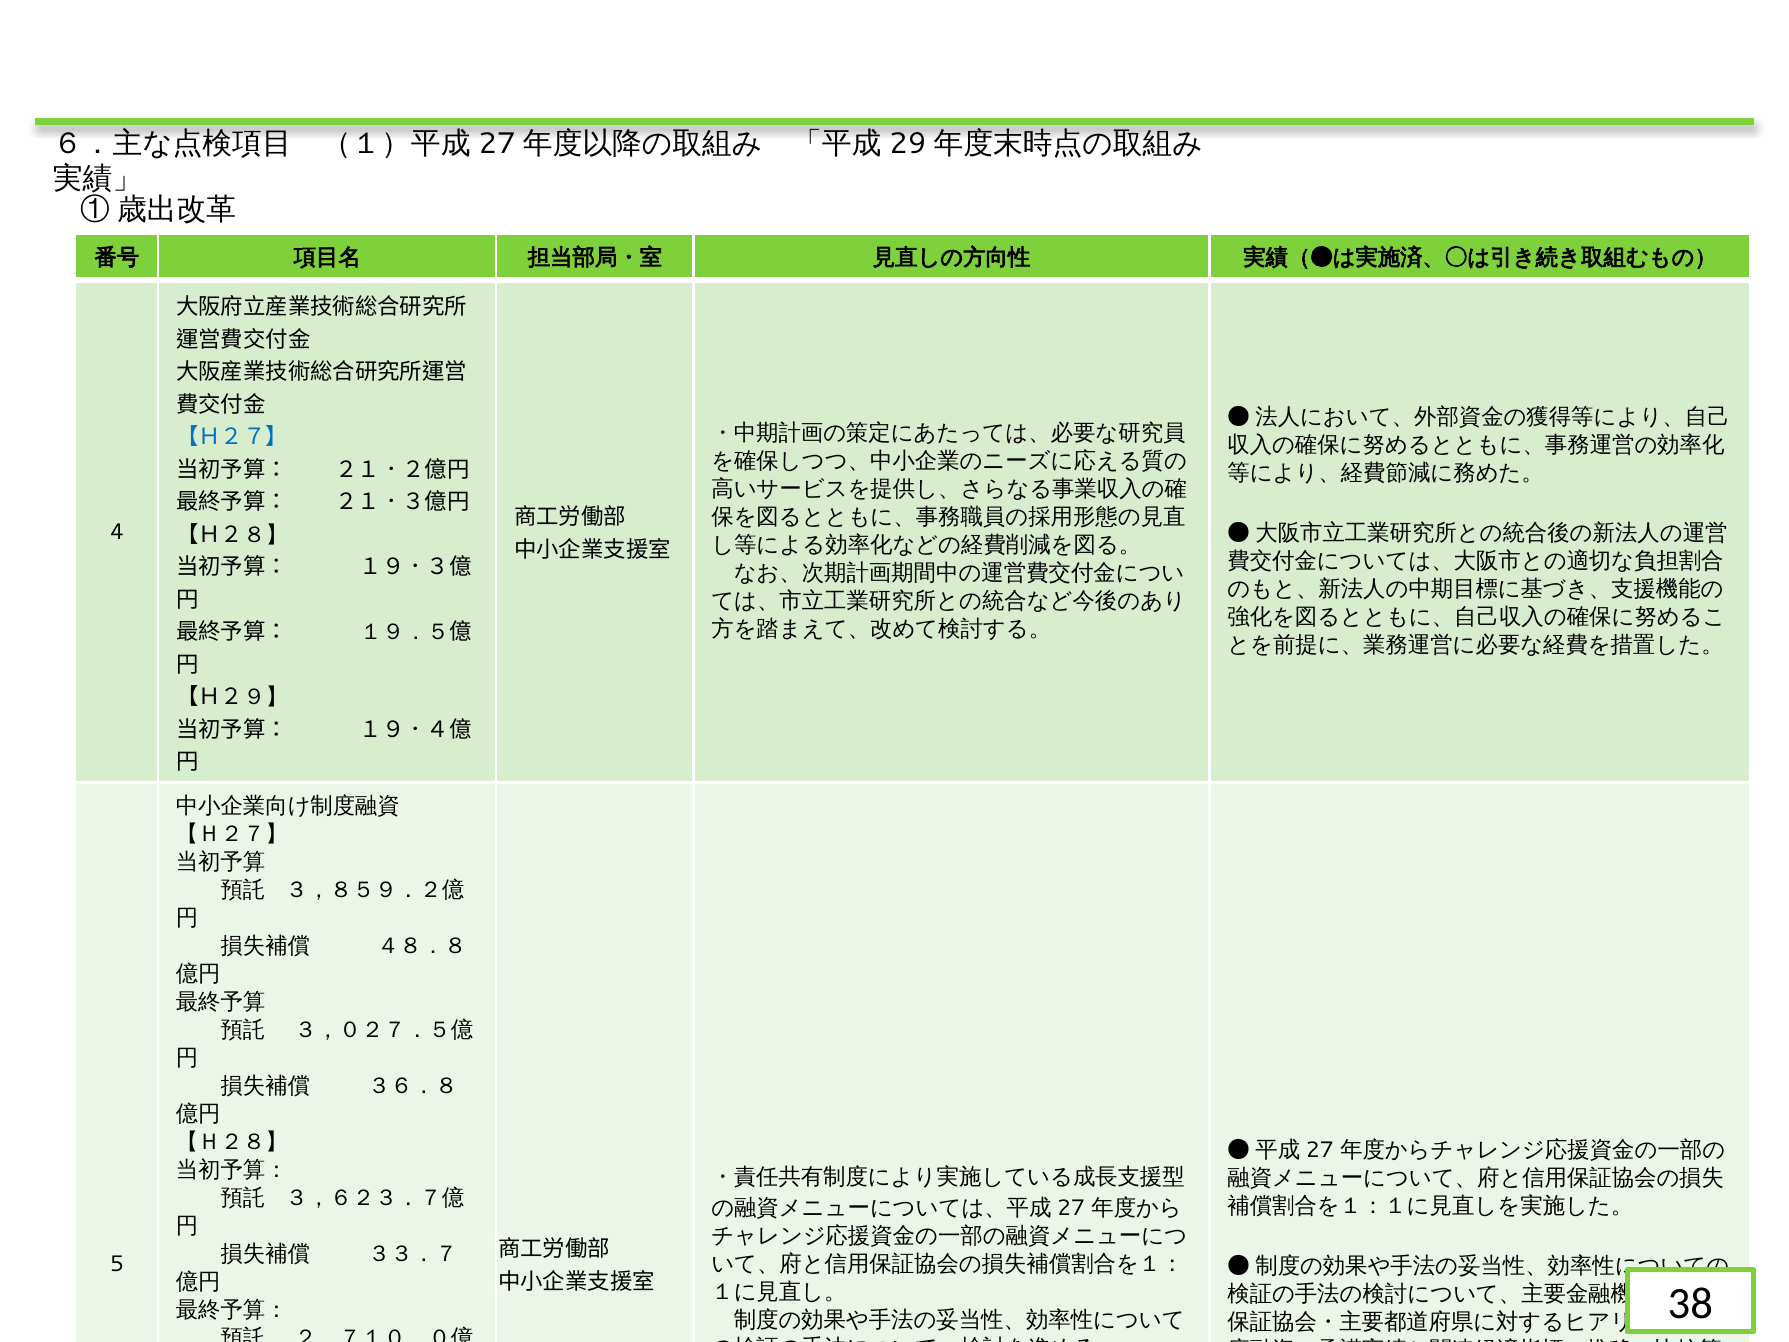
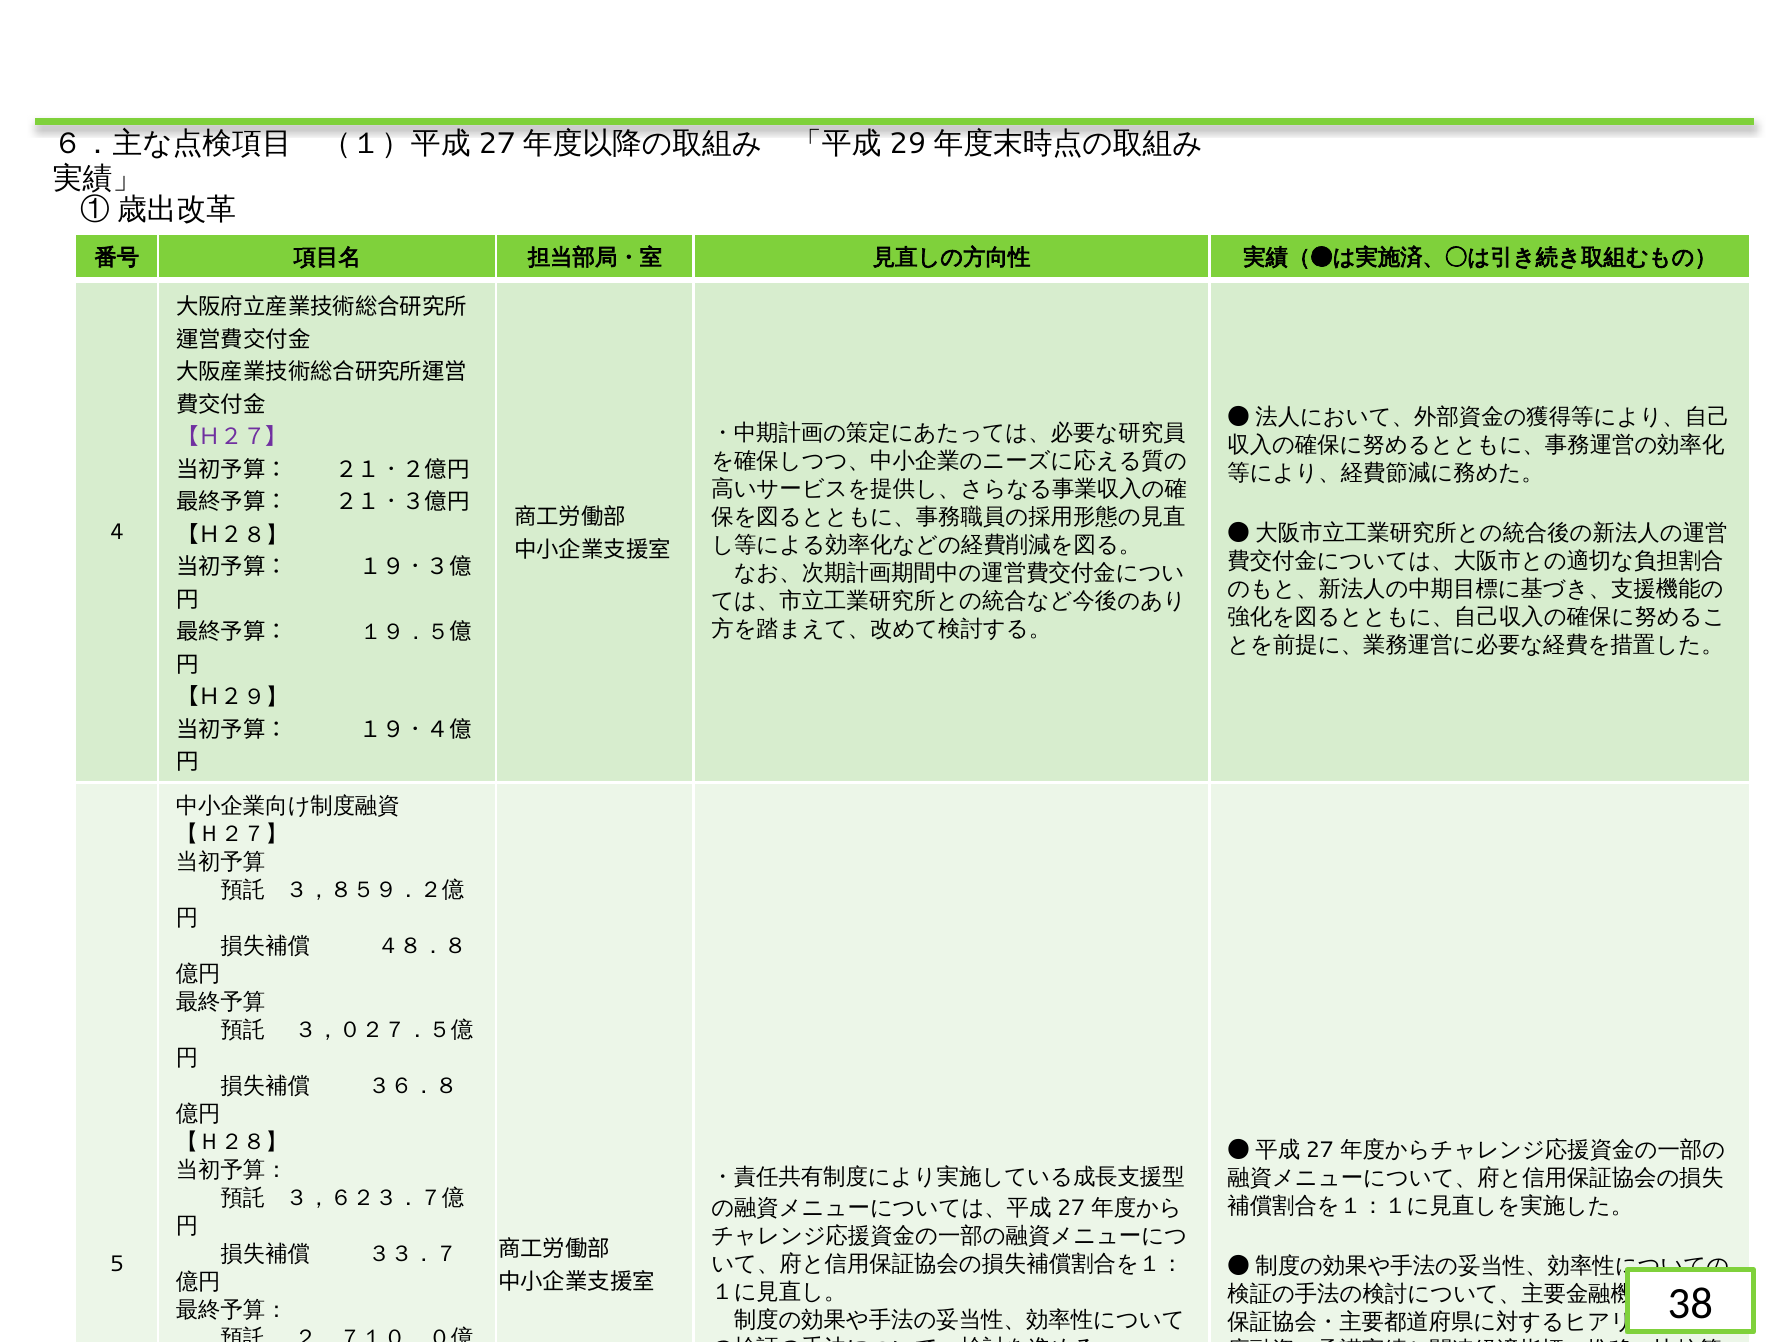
【Ｈ２７】 colour: blue -> purple (232, 437)
